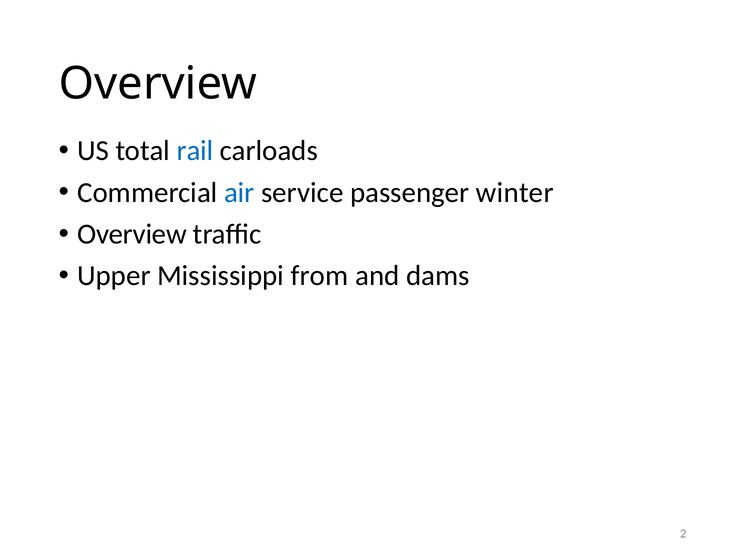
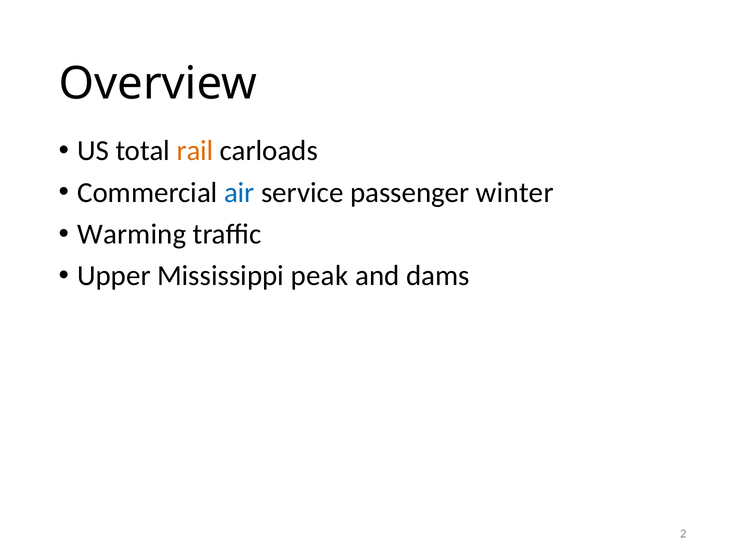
rail colour: blue -> orange (195, 151)
Overview: Overview -> Warming (132, 234)
from: from -> peak (320, 276)
